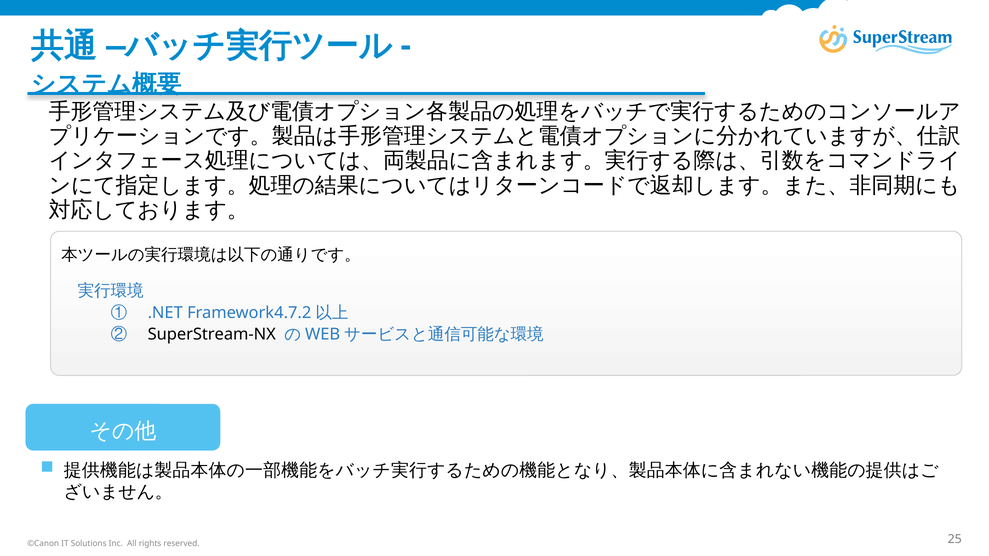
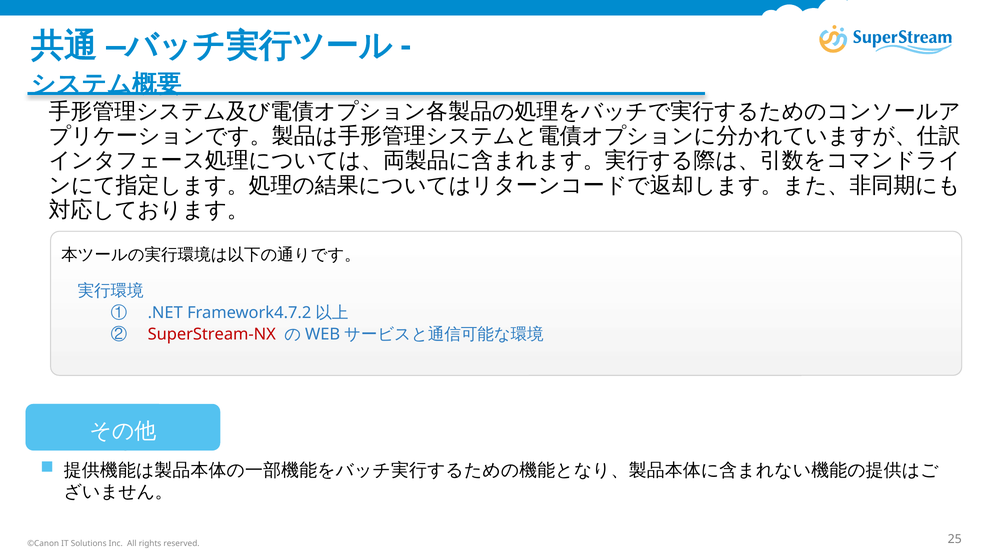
SuperStream-NX colour: black -> red (212, 334)
